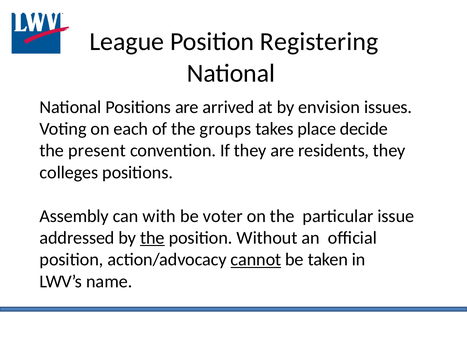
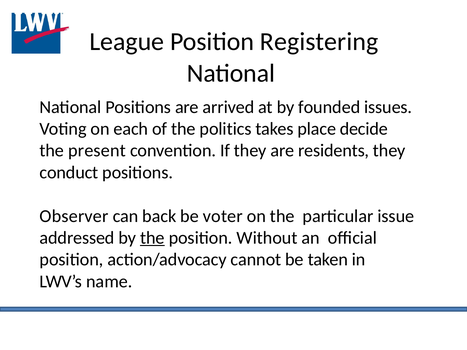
envision: envision -> founded (329, 107)
groups: groups -> politics (226, 129)
colleges: colleges -> conduct (69, 173)
Assembly: Assembly -> Observer (74, 216)
with: with -> back (159, 216)
cannot underline: present -> none (256, 260)
